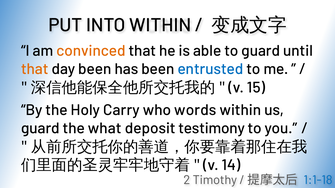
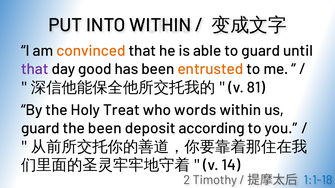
that colour: orange -> purple (35, 69)
day been: been -> good (95, 69)
entrusted colour: blue -> orange (210, 69)
15: 15 -> 81 (256, 88)
Carry: Carry -> Treat (121, 110)
the what: what -> been (105, 129)
testimony: testimony -> according (212, 129)
